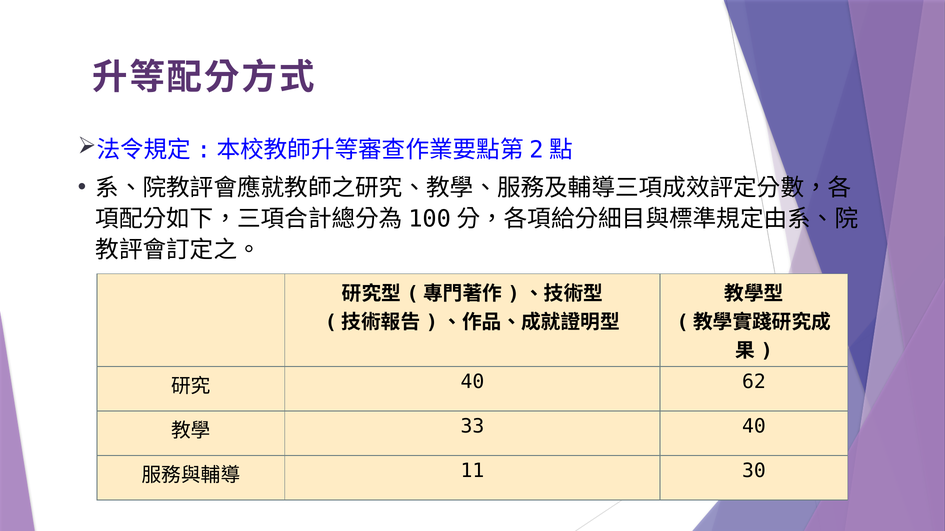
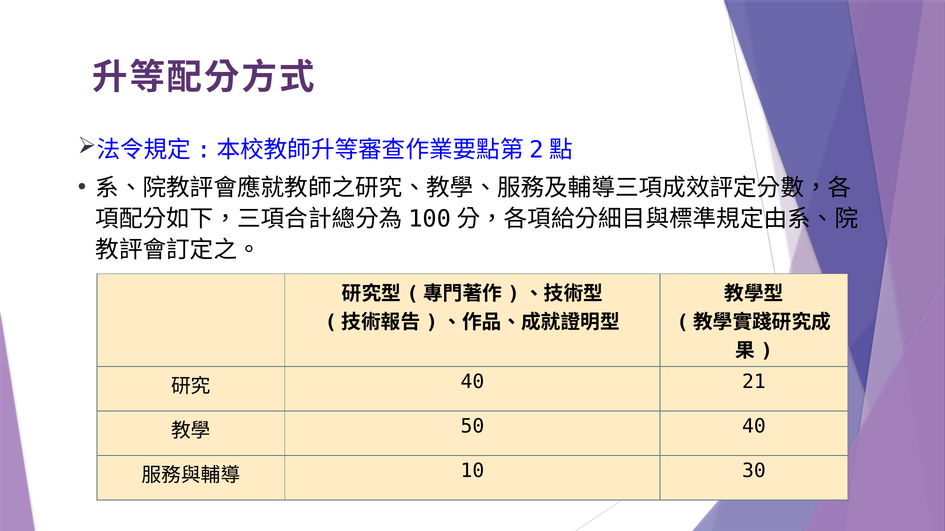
62: 62 -> 21 (754, 382)
33: 33 -> 50 (472, 427)
11: 11 -> 10 (472, 471)
